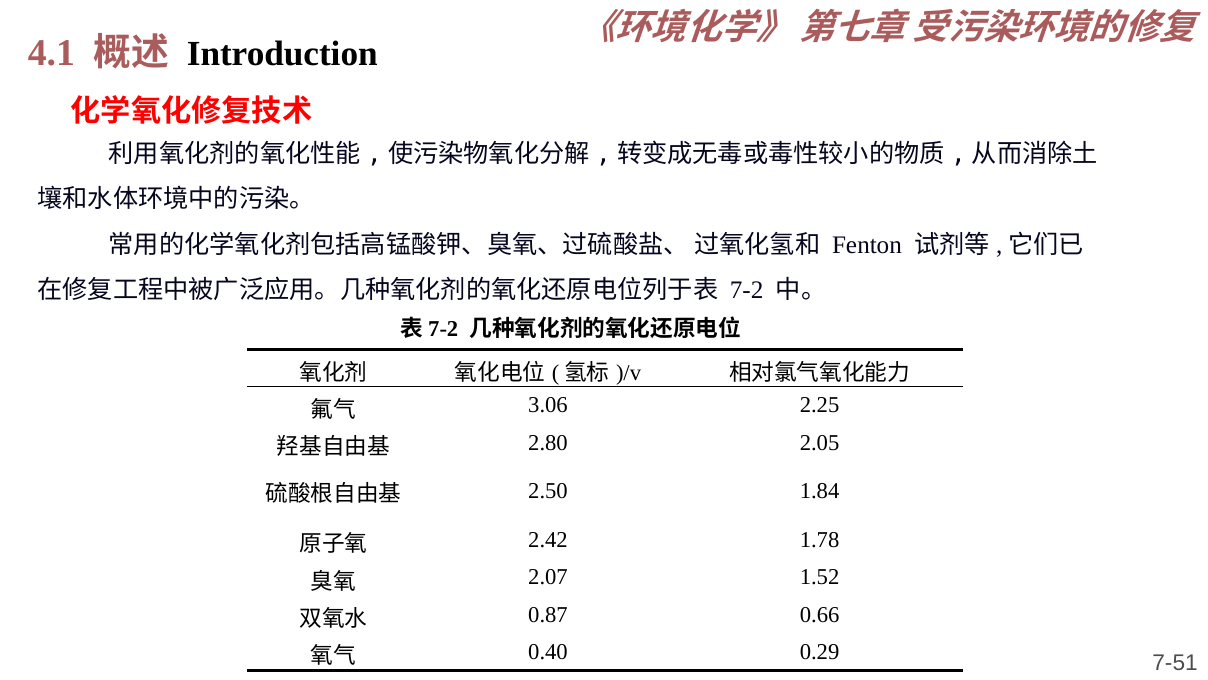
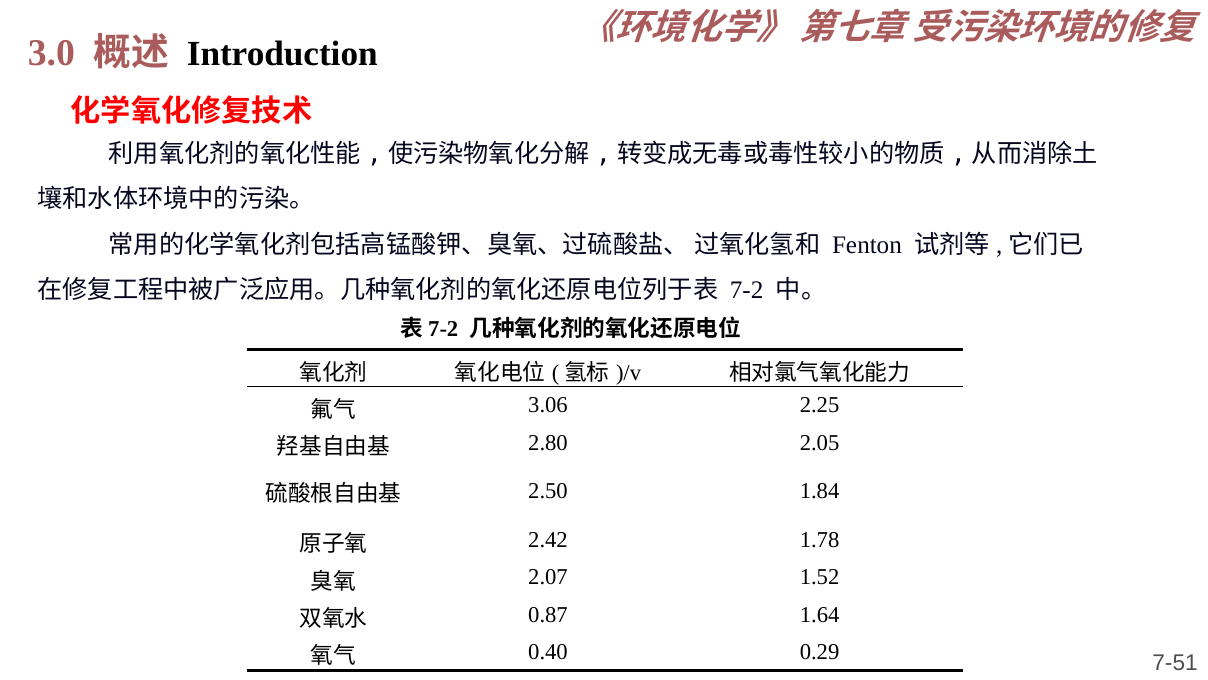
4.1: 4.1 -> 3.0 (51, 53)
0.66: 0.66 -> 1.64 (820, 614)
